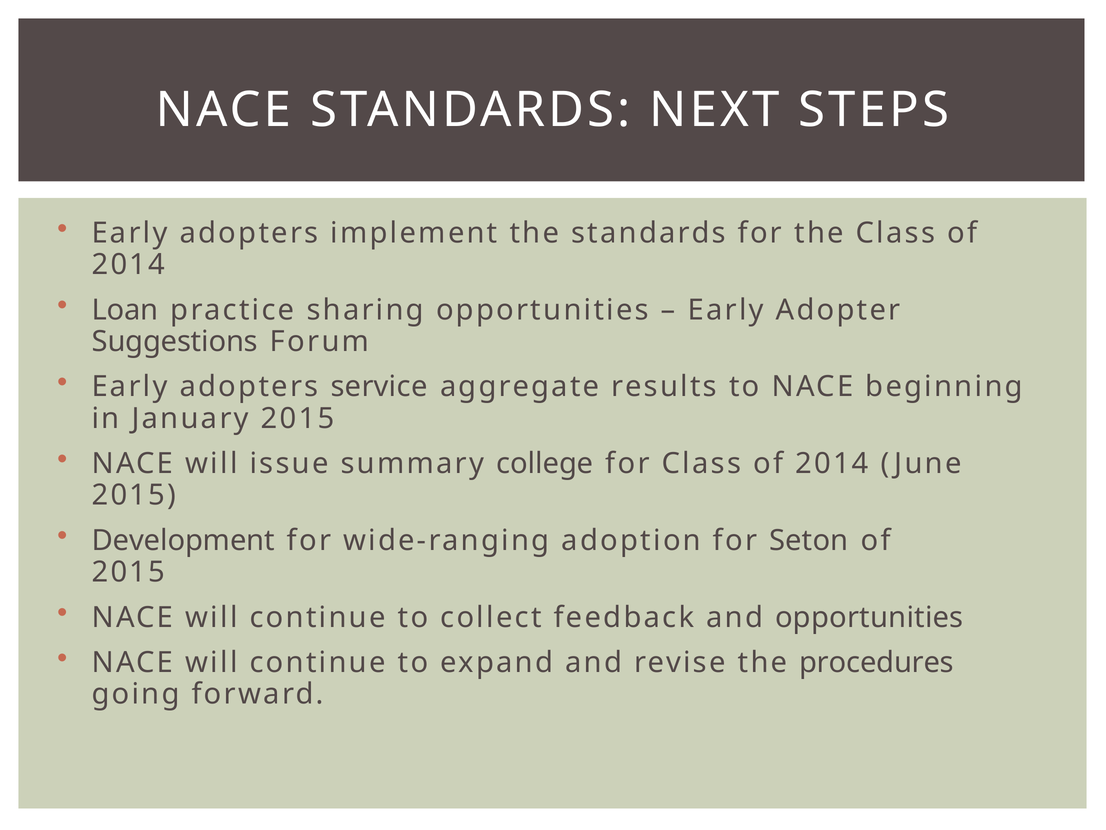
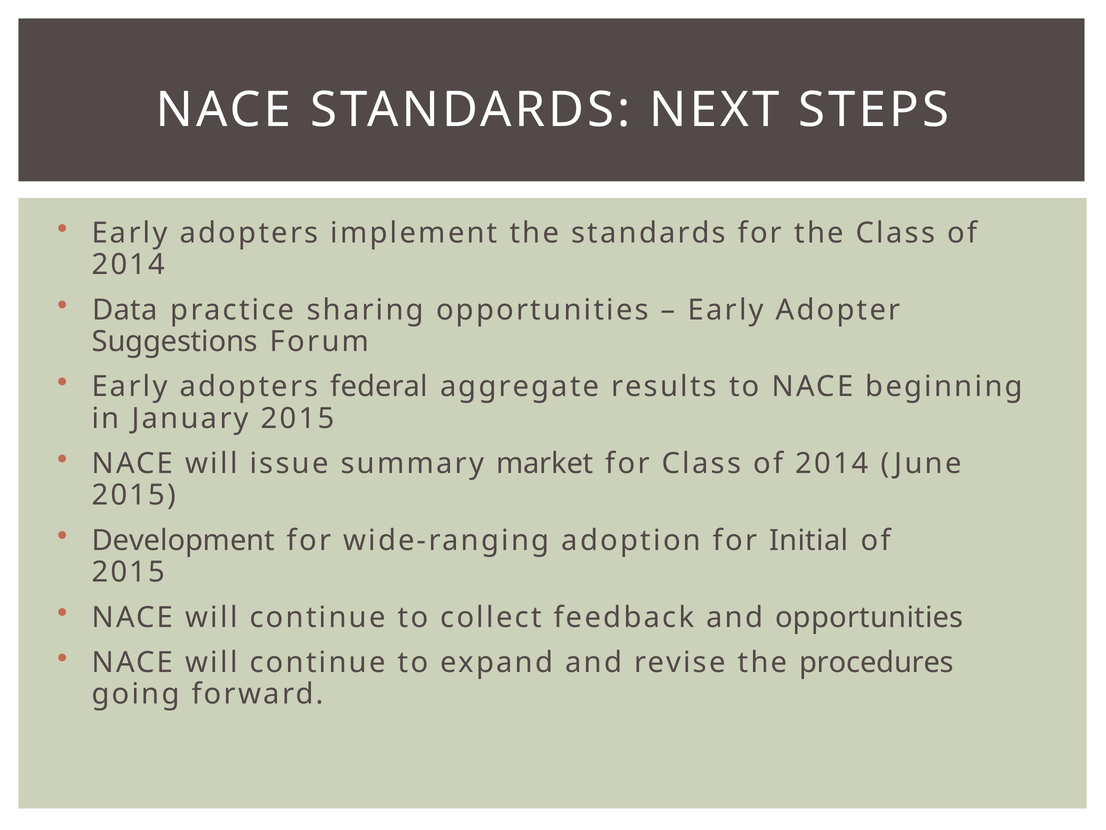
Loan: Loan -> Data (125, 310)
service: service -> federal (379, 387)
college: college -> market (545, 463)
Seton: Seton -> Initial (809, 540)
